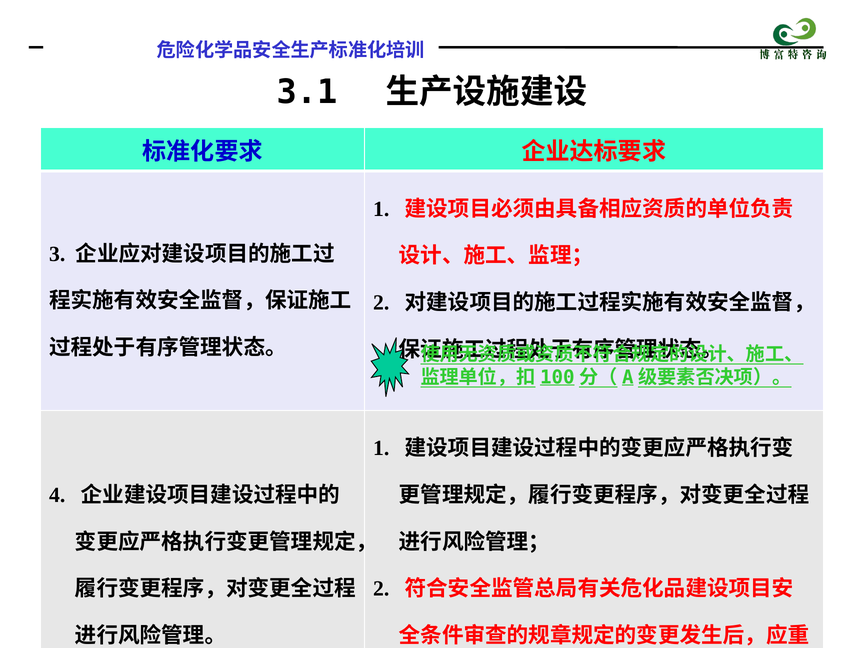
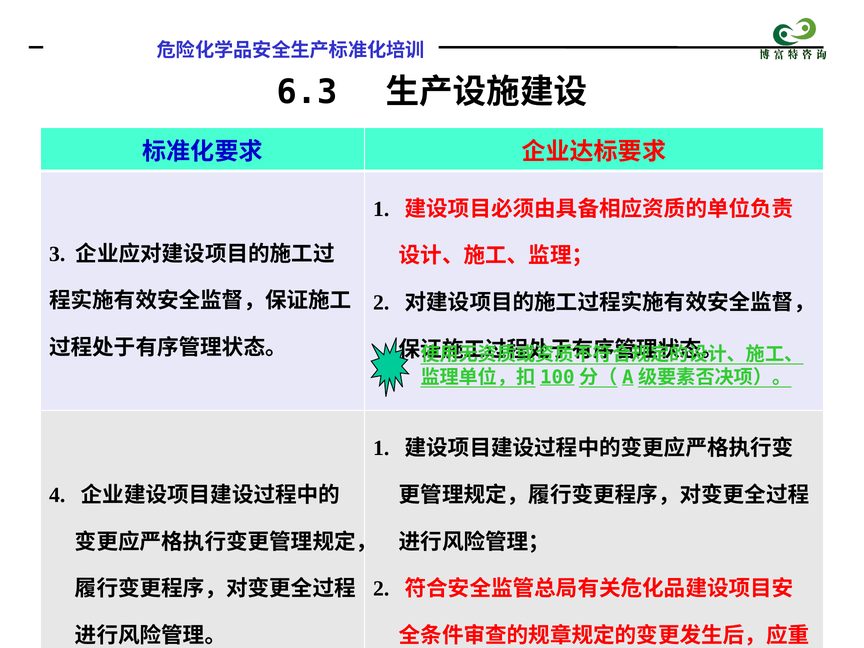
3.1: 3.1 -> 6.3 (307, 92)
